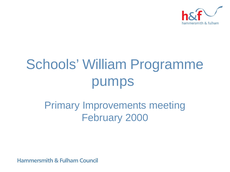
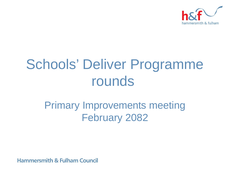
William: William -> Deliver (104, 65)
pumps: pumps -> rounds (113, 81)
2000: 2000 -> 2082 (137, 118)
